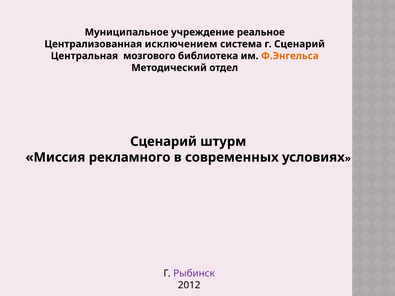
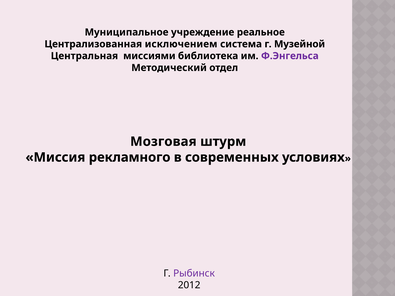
г Сценарий: Сценарий -> Музейной (300, 44)
мозгового: мозгового -> миссиями (149, 56)
Ф.Энгельса colour: orange -> purple (290, 56)
Сценарий: Сценарий -> Мозговая (163, 142)
